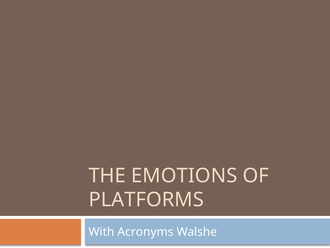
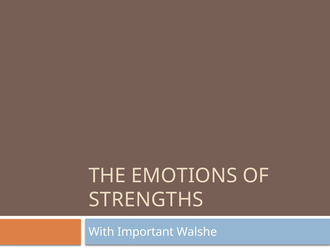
PLATFORMS: PLATFORMS -> STRENGTHS (146, 199)
Acronyms: Acronyms -> Important (146, 232)
